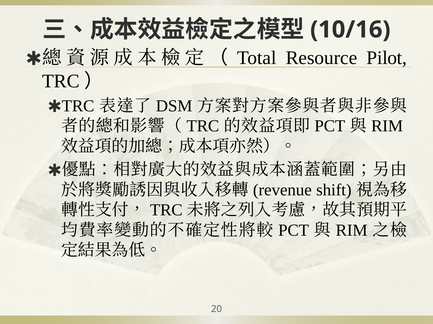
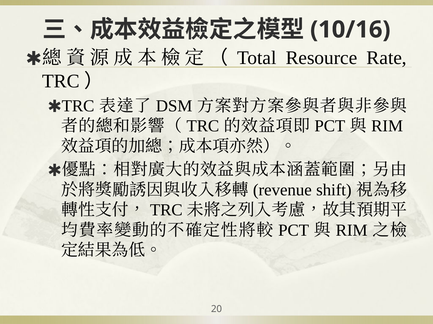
Pilot: Pilot -> Rate (387, 58)
